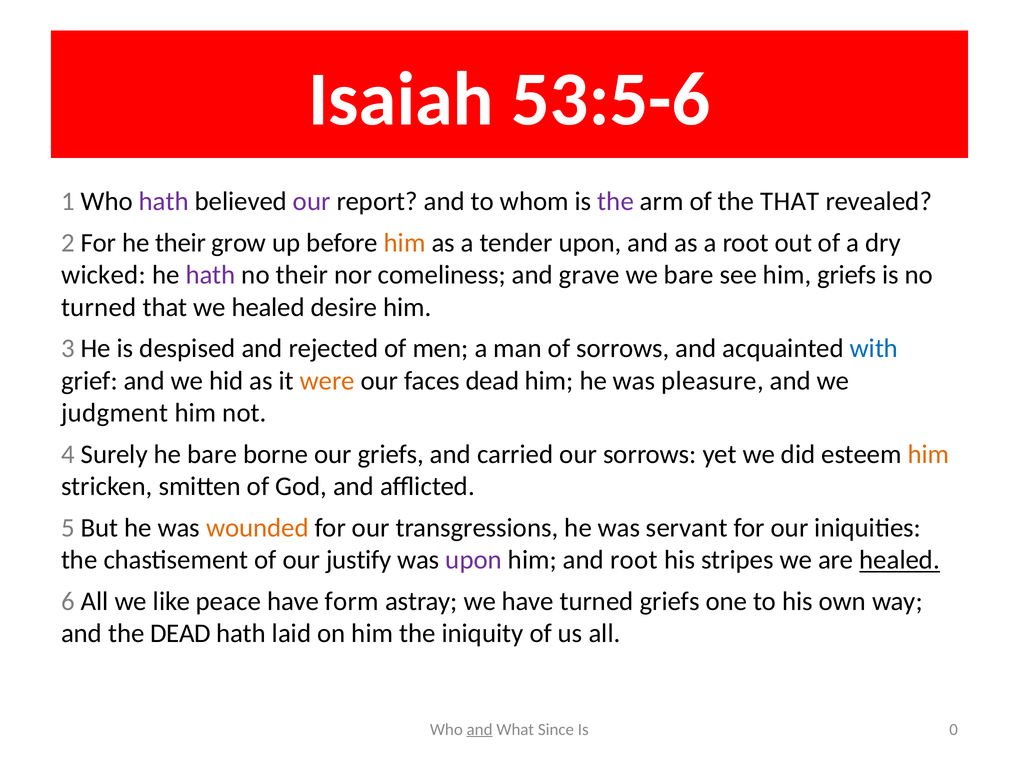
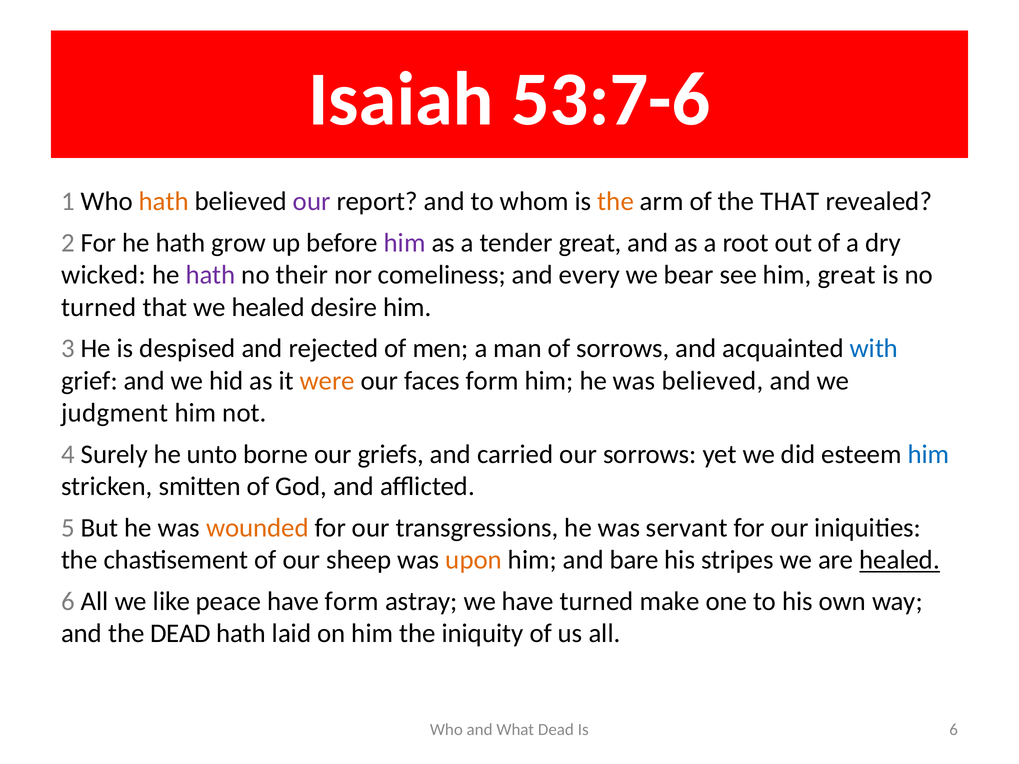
53:5-6: 53:5-6 -> 53:7-6 (611, 100)
hath colour: purple -> orange (164, 201)
the colour: purple -> orange (616, 201)
For he their: their -> hath (181, 243)
him colour: orange -> purple (405, 243)
tender upon: upon -> great (590, 243)
grave: grave -> every (589, 275)
we bare: bare -> bear (689, 275)
him griefs: griefs -> great (847, 275)
faces dead: dead -> form (492, 381)
was pleasure: pleasure -> believed (712, 381)
he bare: bare -> unto (212, 454)
him colour: orange -> blue (929, 454)
justify: justify -> sheep (359, 560)
upon colour: purple -> orange (474, 560)
and root: root -> bare (634, 560)
turned griefs: griefs -> make (670, 602)
and underline: present -> none (480, 730)
What Since: Since -> Dead (556, 730)
Is 0: 0 -> 6 (954, 730)
